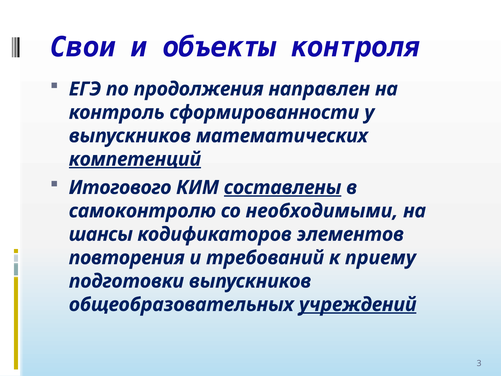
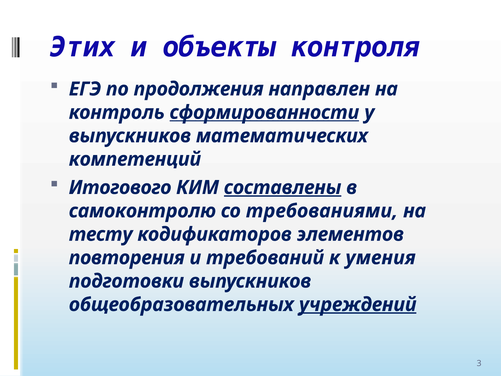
Свои: Свои -> Этих (83, 47)
сформированности underline: none -> present (264, 112)
компетенций underline: present -> none (135, 159)
необходимыми: необходимыми -> требованиями (322, 211)
шансы: шансы -> тесту (101, 234)
приему: приему -> умения (380, 258)
